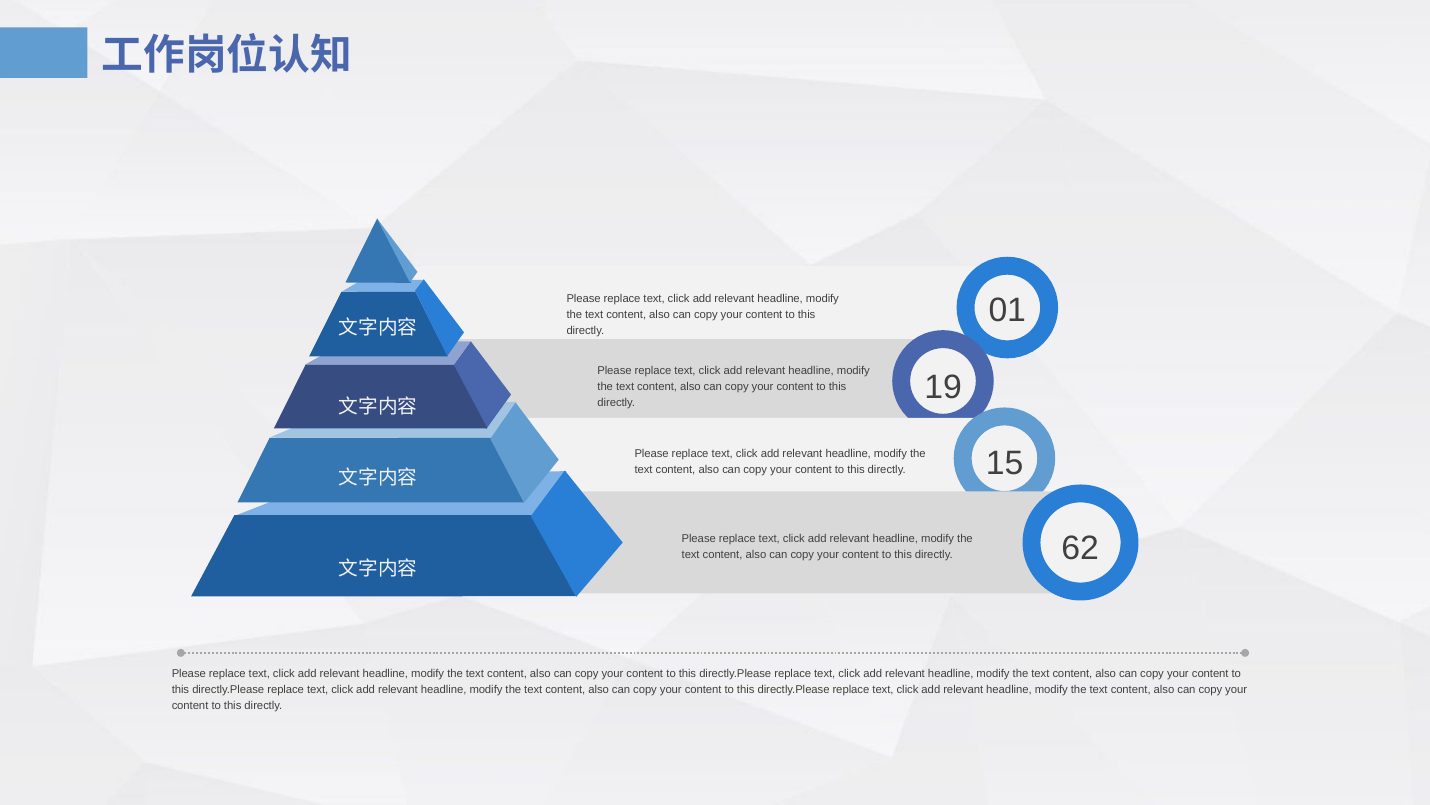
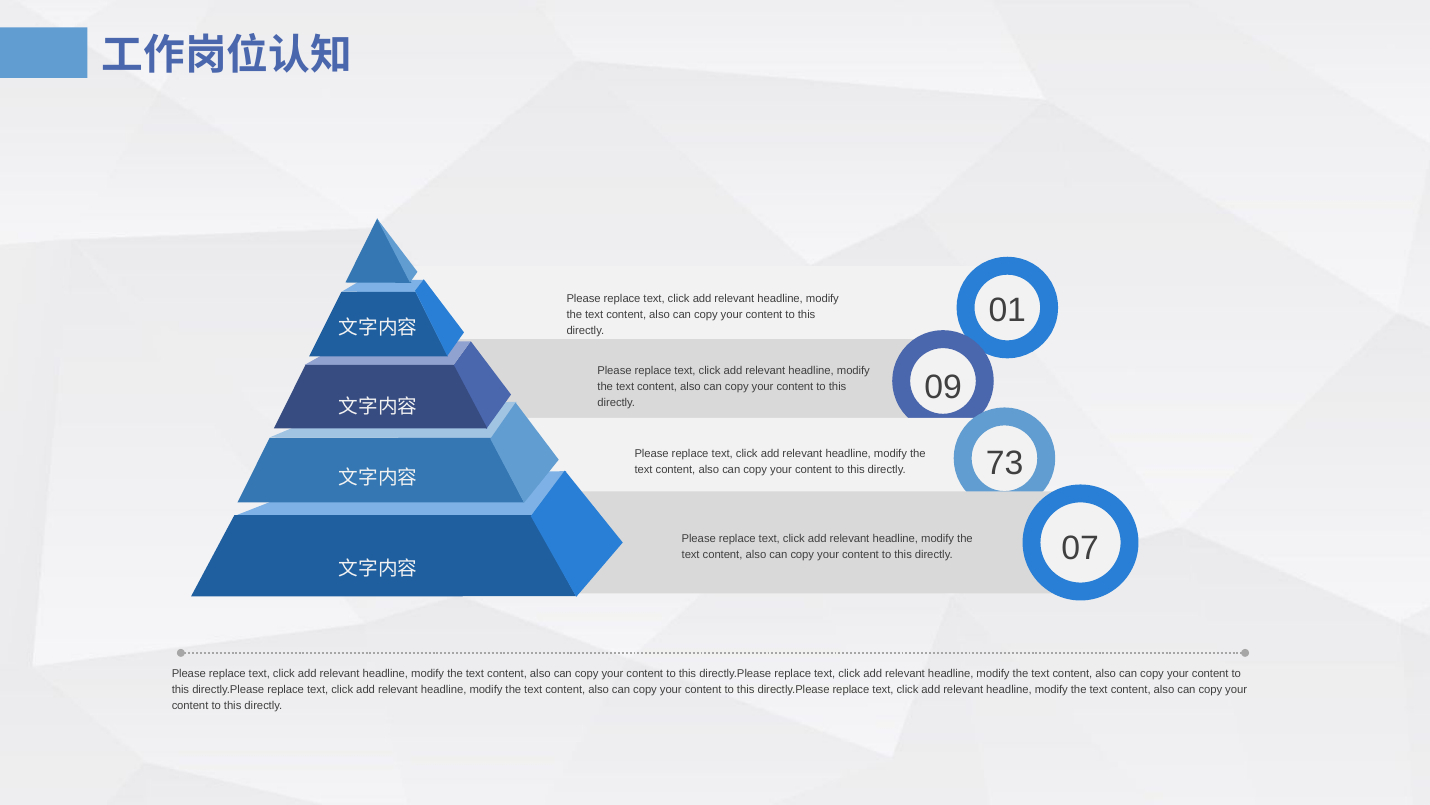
19: 19 -> 09 (943, 387)
15: 15 -> 73 (1005, 463)
62: 62 -> 07 (1080, 548)
